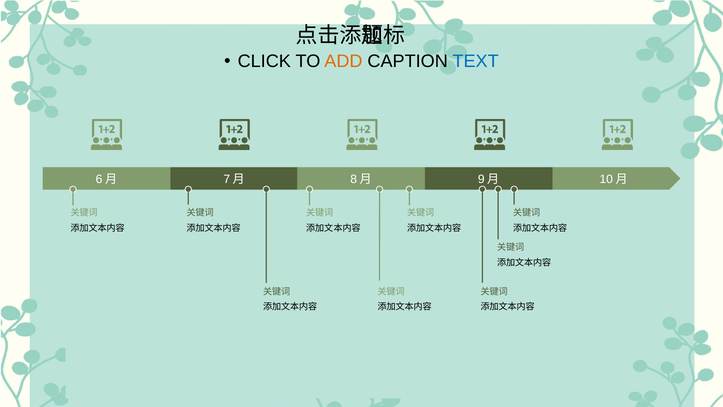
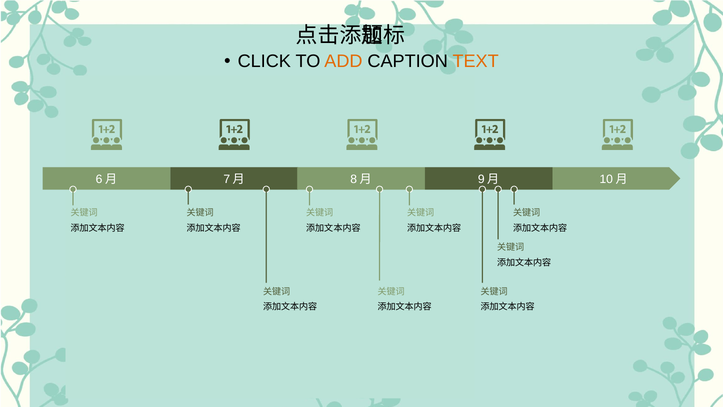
TEXT colour: blue -> orange (476, 61)
